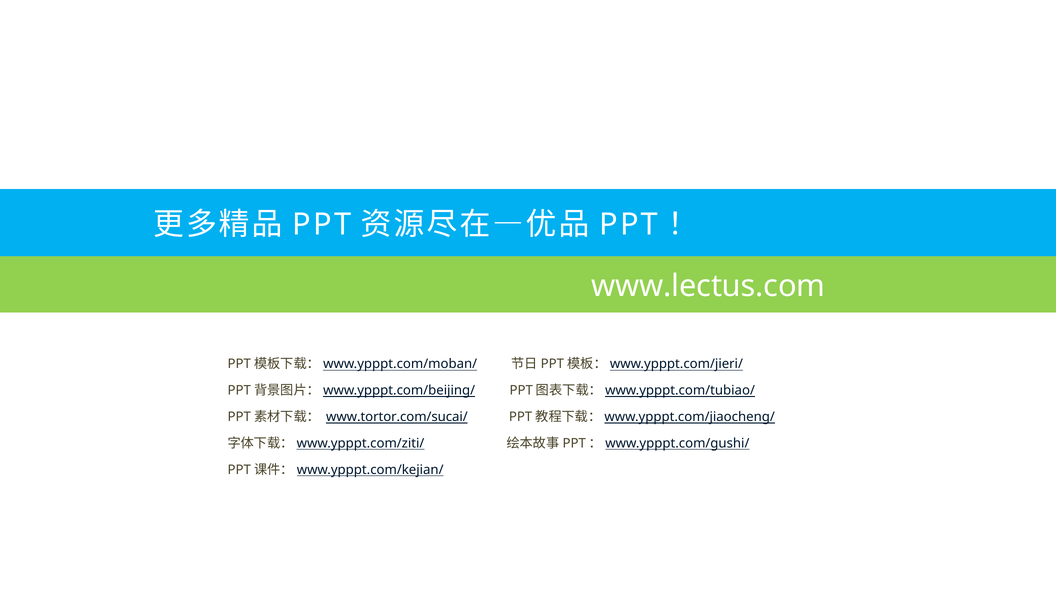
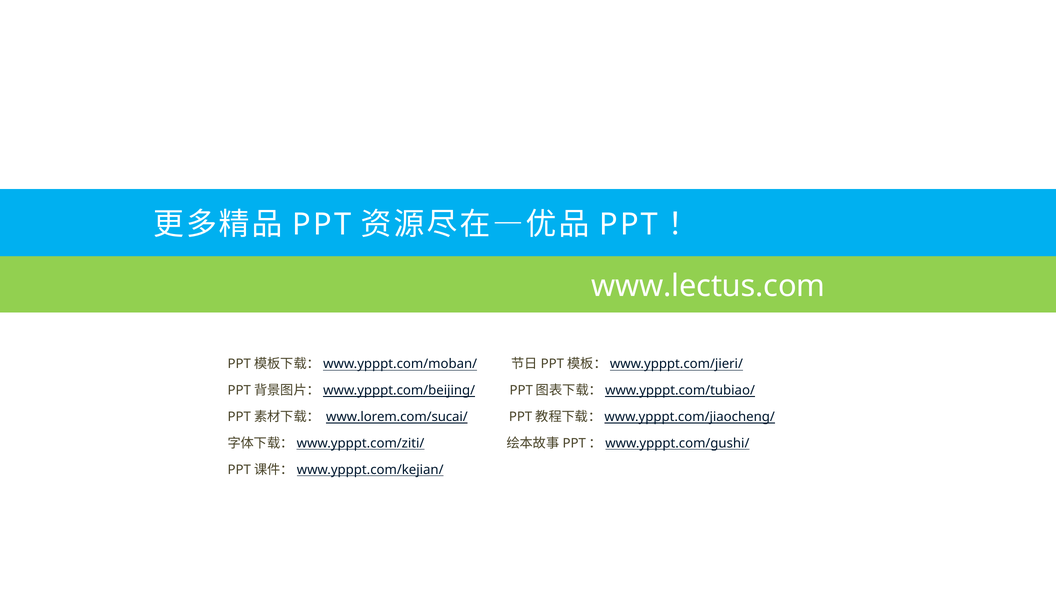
www.tortor.com/sucai/: www.tortor.com/sucai/ -> www.lorem.com/sucai/ (397, 417)
